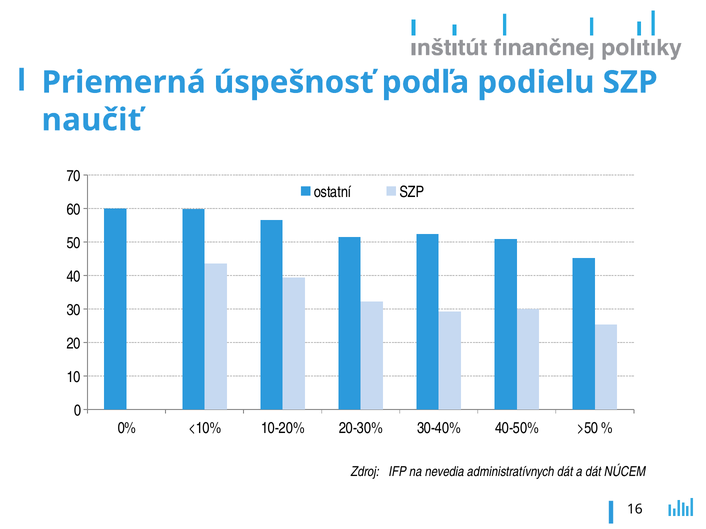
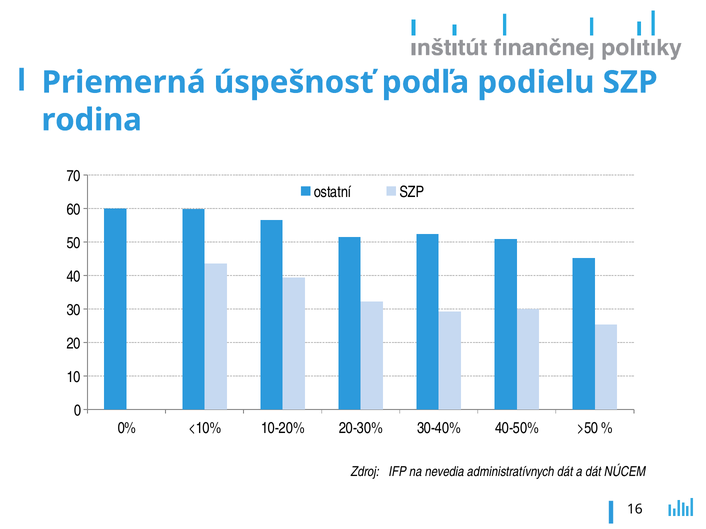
naučiť: naučiť -> rodina (92, 120)
